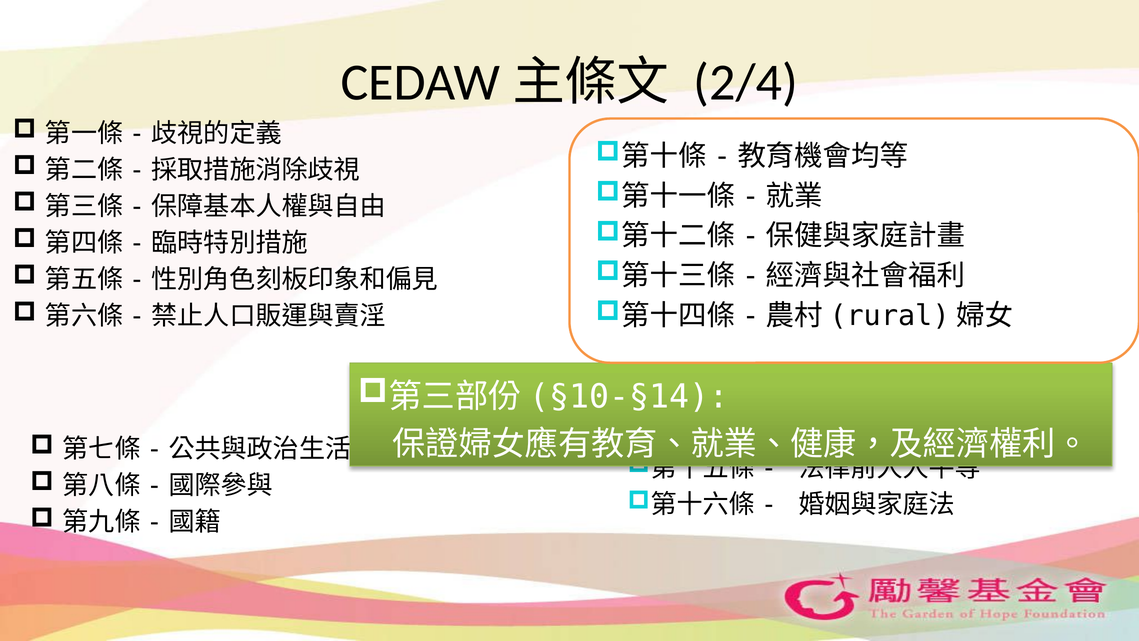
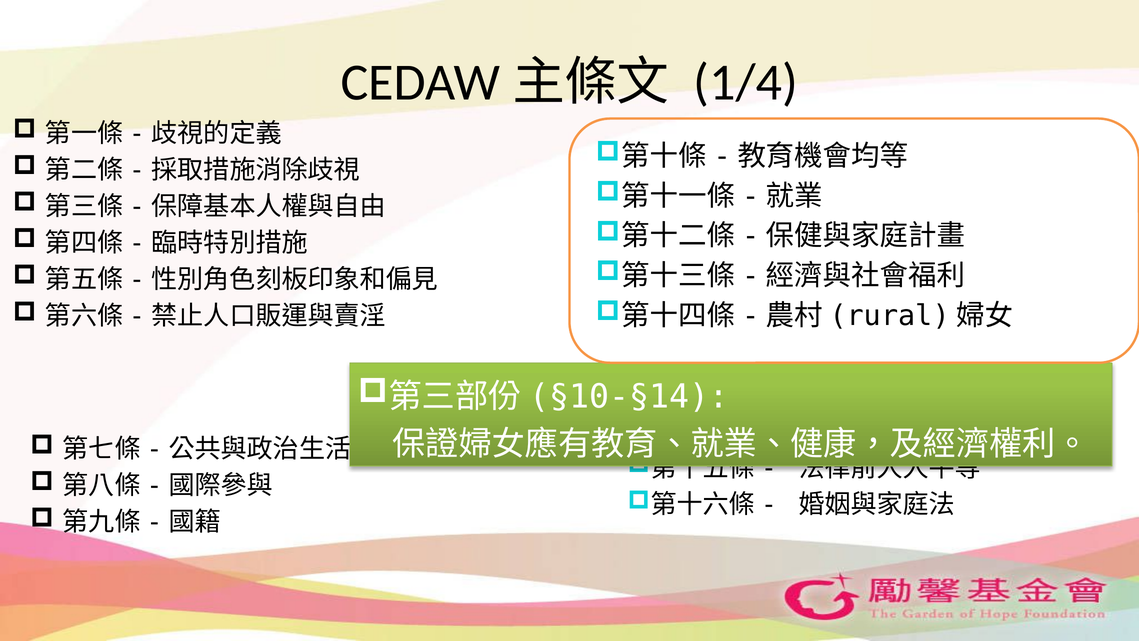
2/4: 2/4 -> 1/4 (746, 83)
